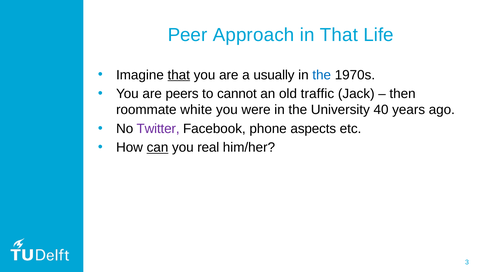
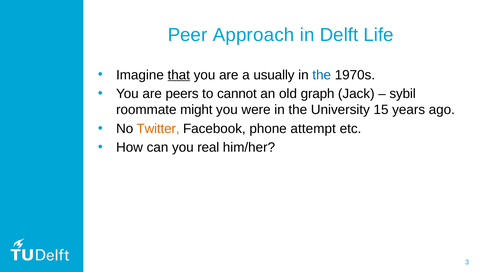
in That: That -> Delft (339, 35)
traffic: traffic -> graph (318, 94)
then: then -> sybil (403, 94)
white: white -> might (196, 110)
40: 40 -> 15 (381, 110)
Twitter colour: purple -> orange (158, 129)
aspects: aspects -> attempt (313, 129)
can underline: present -> none (157, 147)
